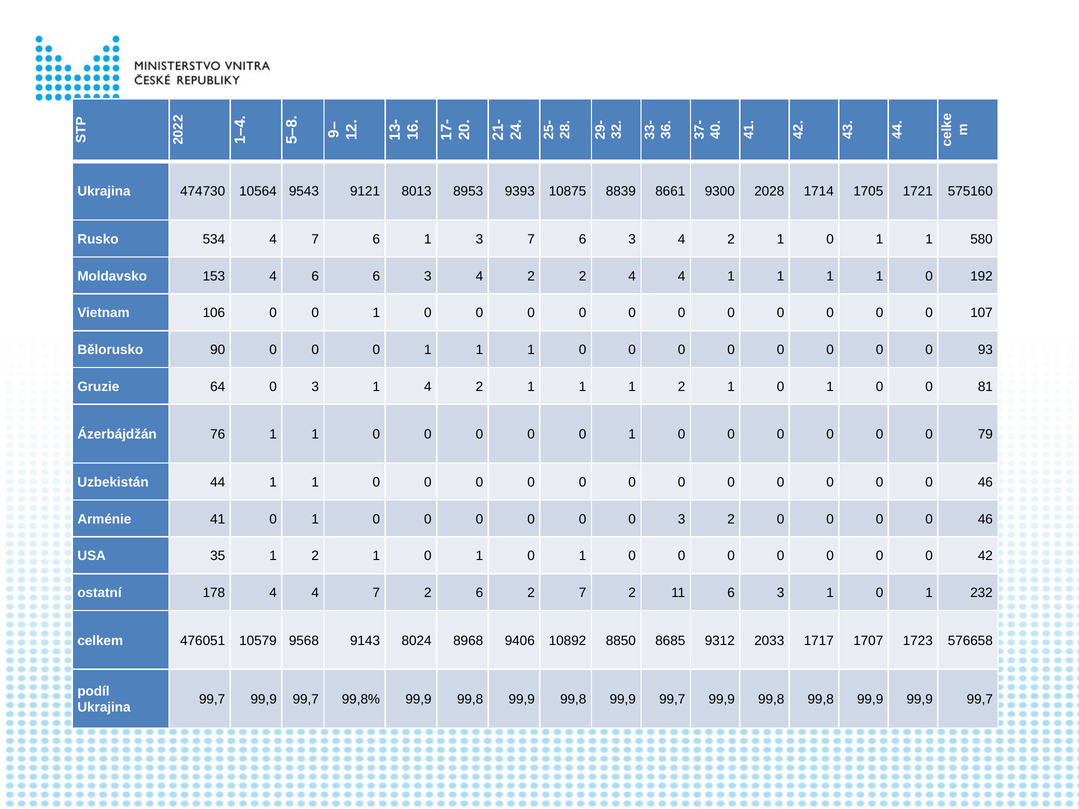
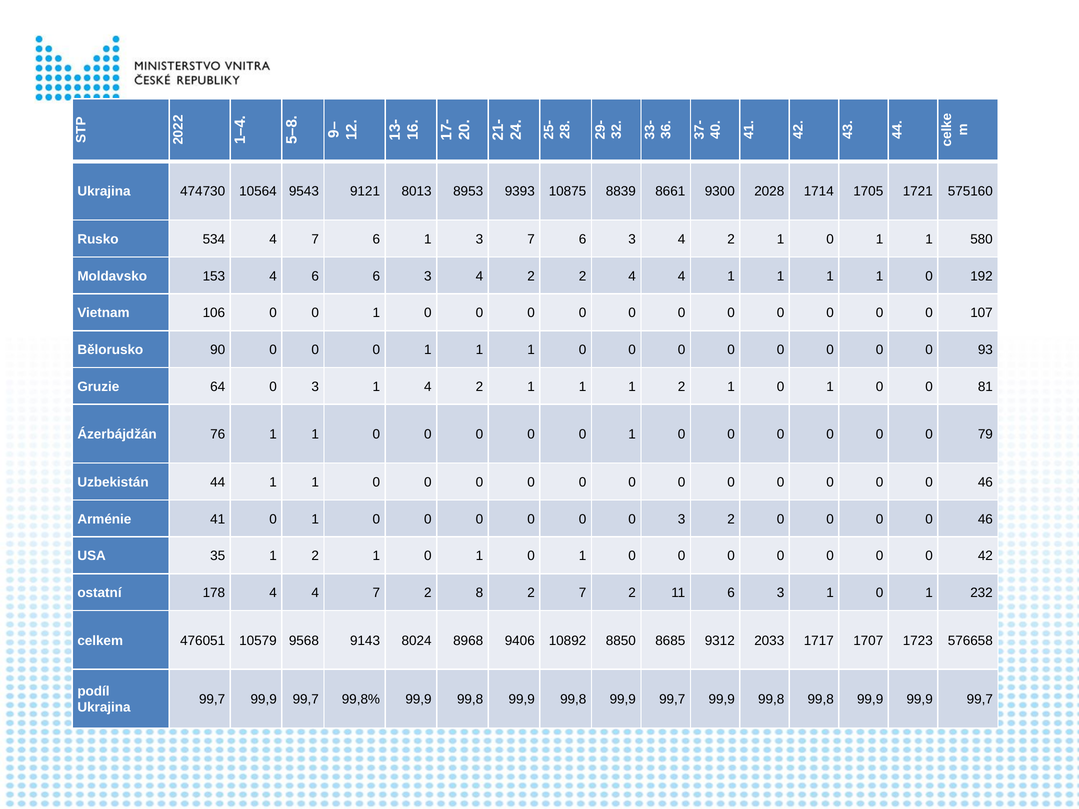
7 2 6: 6 -> 8 (479, 593)
